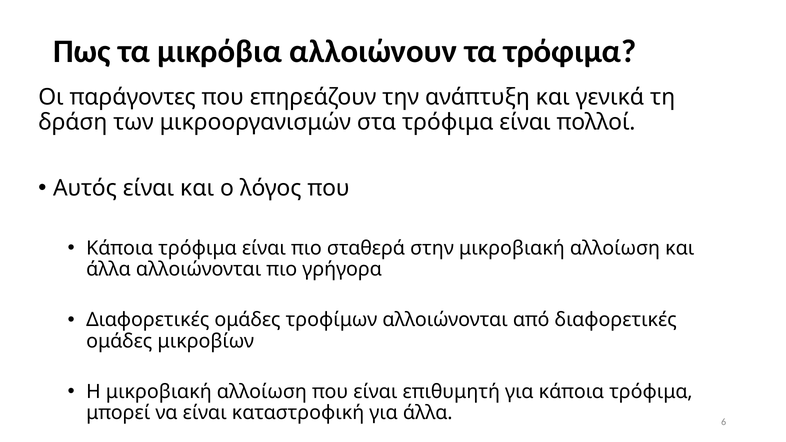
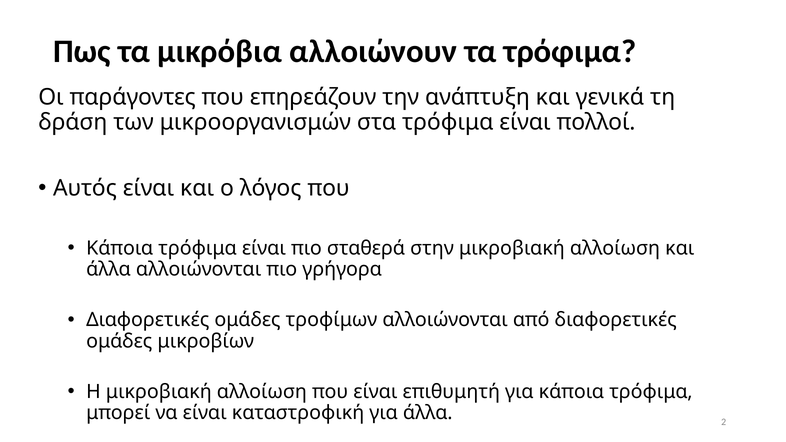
6: 6 -> 2 (724, 422)
